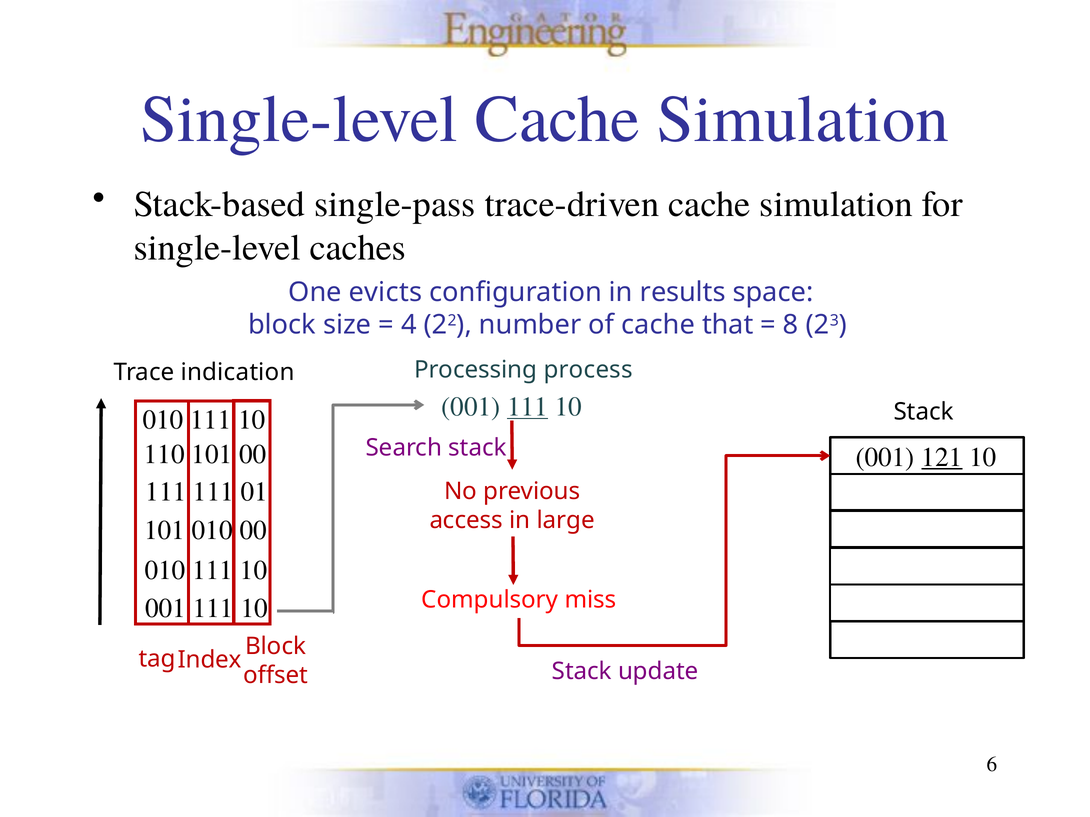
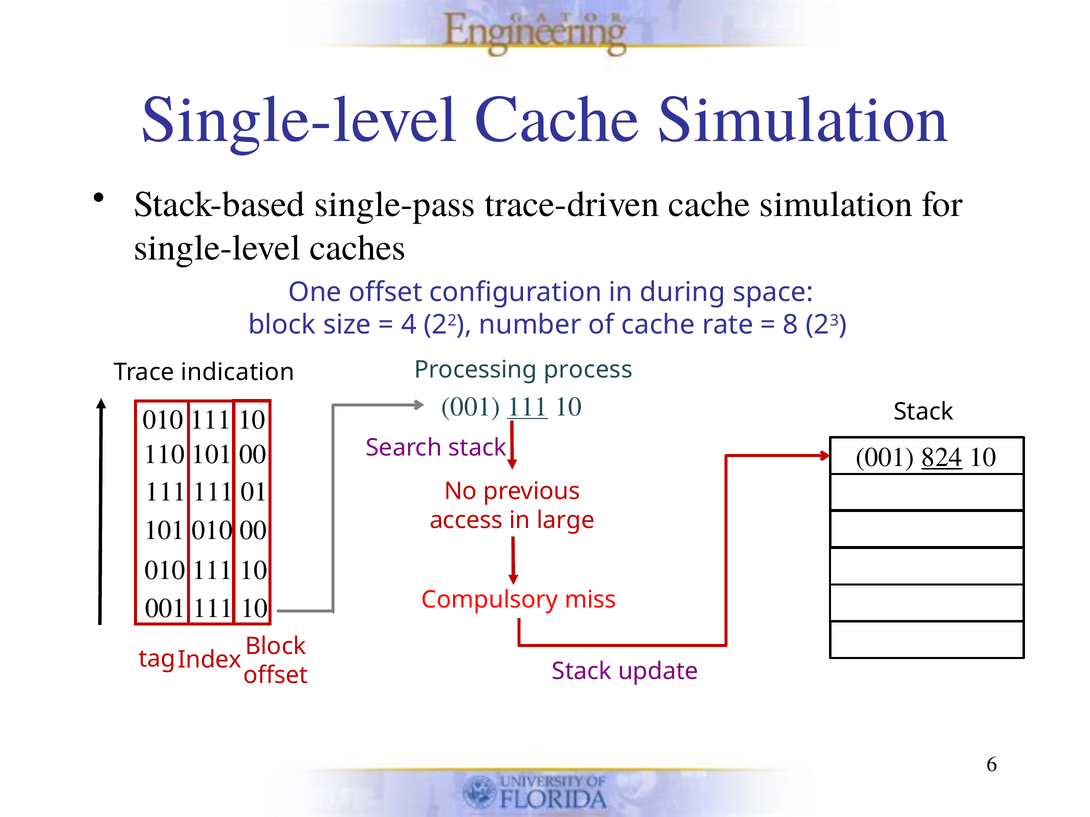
One evicts: evicts -> offset (386, 292)
results: results -> during (683, 292)
that: that -> rate (728, 325)
121: 121 -> 824 (942, 457)
